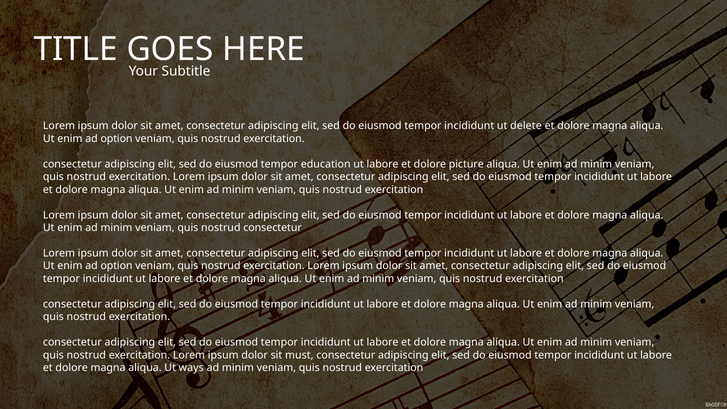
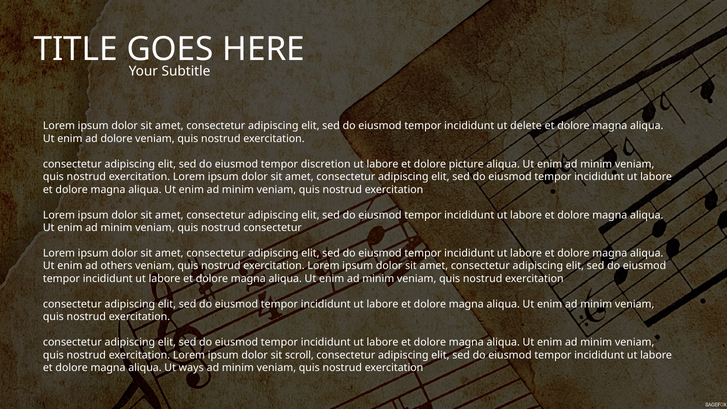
option: option -> dolore (117, 139)
education: education -> discretion (326, 164)
option: option -> others (116, 266)
must: must -> scroll (299, 355)
